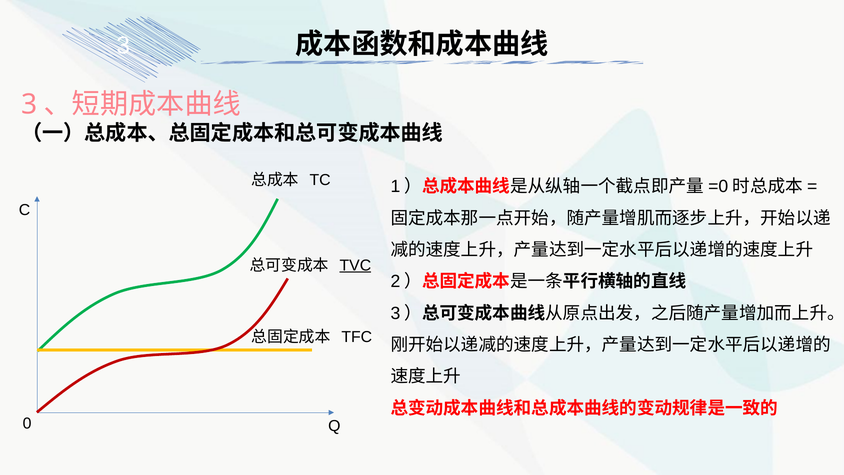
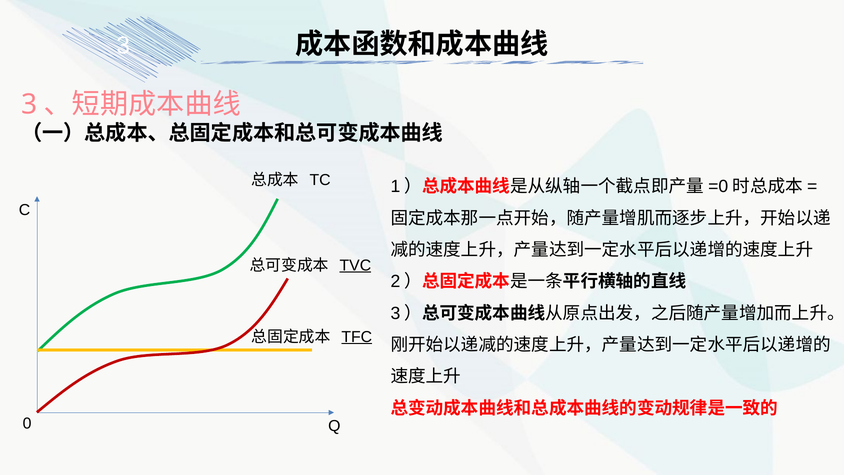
TFC underline: none -> present (357, 337)
